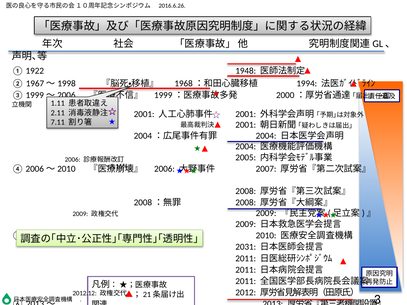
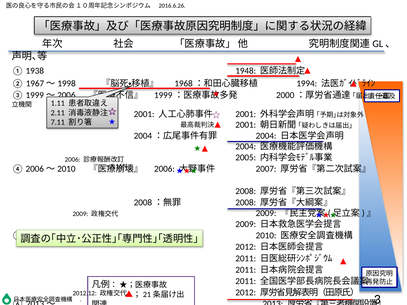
1922: 1922 -> 1938 (35, 71)
2031: 2031 -> 2012 (246, 247)
